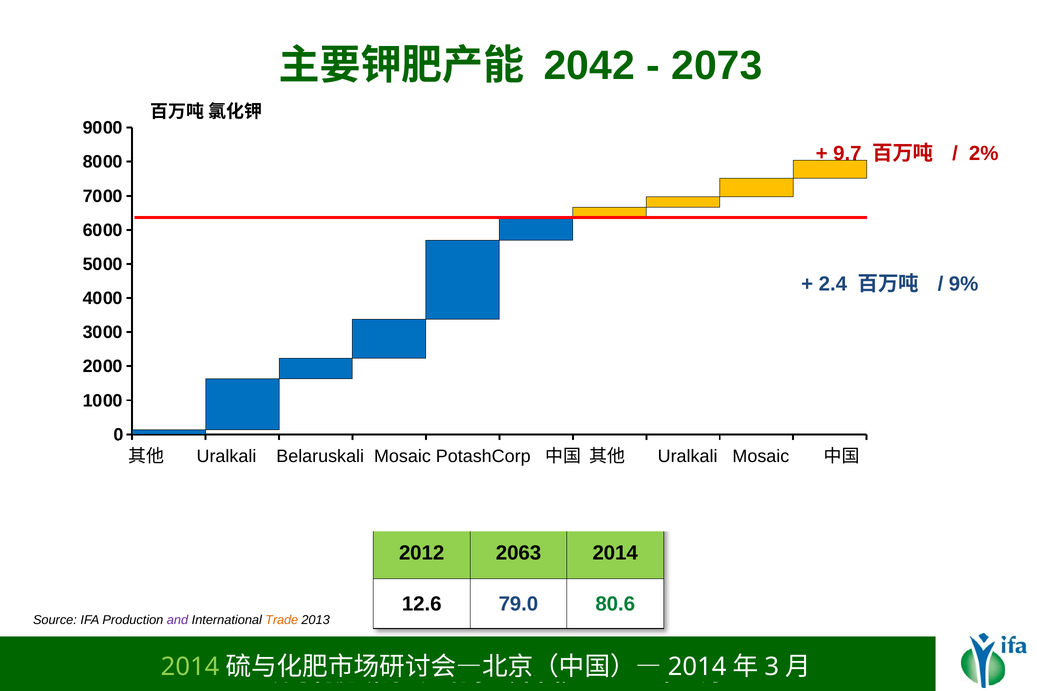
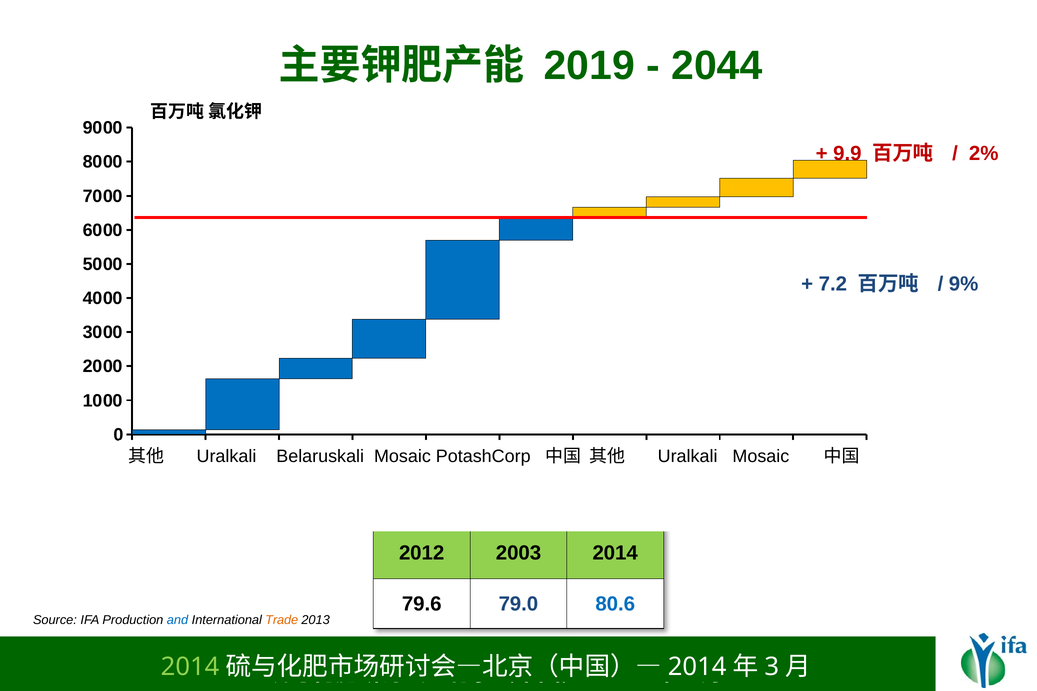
2042: 2042 -> 2019 (589, 66)
2073: 2073 -> 2044 (717, 66)
9.7: 9.7 -> 9.9 (847, 153)
2.4: 2.4 -> 7.2 (833, 284)
2063: 2063 -> 2003 (518, 553)
12.6: 12.6 -> 79.6 (422, 604)
80.6 colour: green -> blue (615, 604)
and colour: purple -> blue (178, 620)
